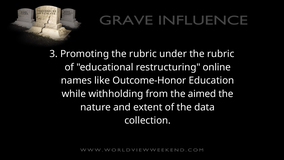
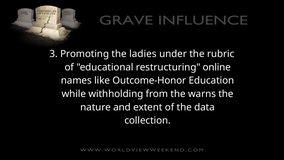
Promoting the rubric: rubric -> ladies (143, 54)
aimed: aimed -> warns (202, 94)
